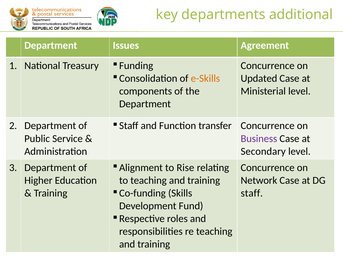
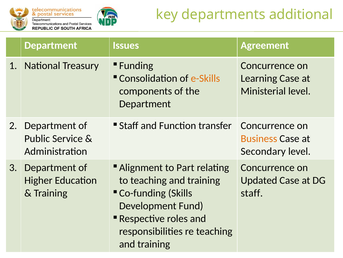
Updated: Updated -> Learning (259, 78)
Business colour: purple -> orange (259, 138)
Rise: Rise -> Part (185, 167)
Network: Network -> Updated (259, 180)
